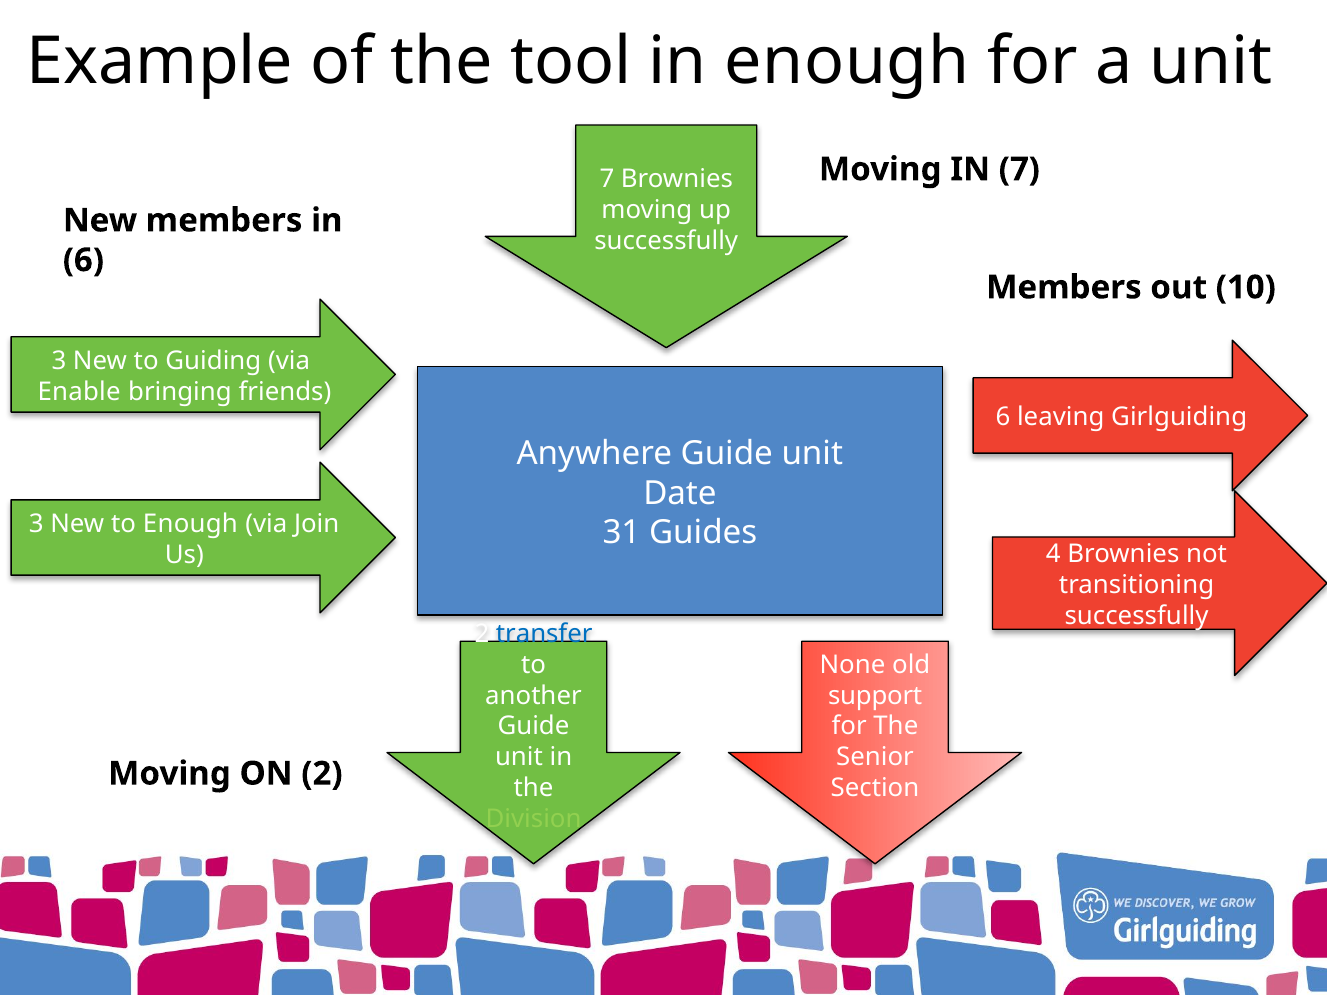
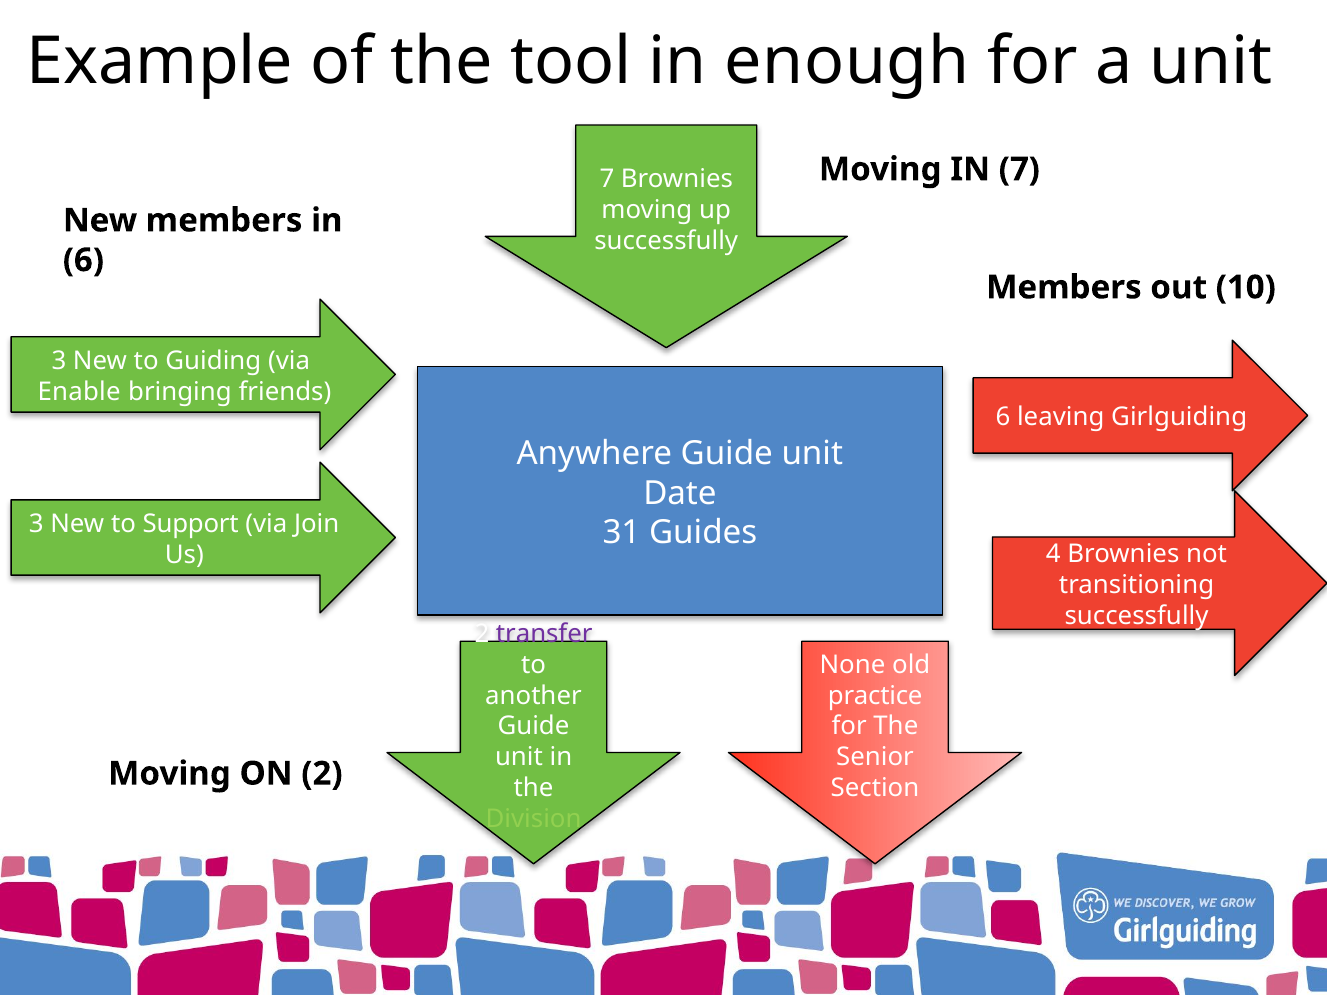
to Enough: Enough -> Support (191, 524)
transfer colour: blue -> purple (544, 634)
support: support -> practice (875, 696)
